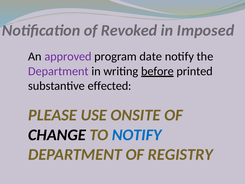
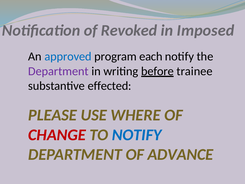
approved colour: purple -> blue (68, 56)
date: date -> each (151, 56)
printed: printed -> trainee (195, 71)
ONSITE: ONSITE -> WHERE (136, 115)
CHANGE colour: black -> red (57, 135)
REGISTRY: REGISTRY -> ADVANCE (180, 154)
